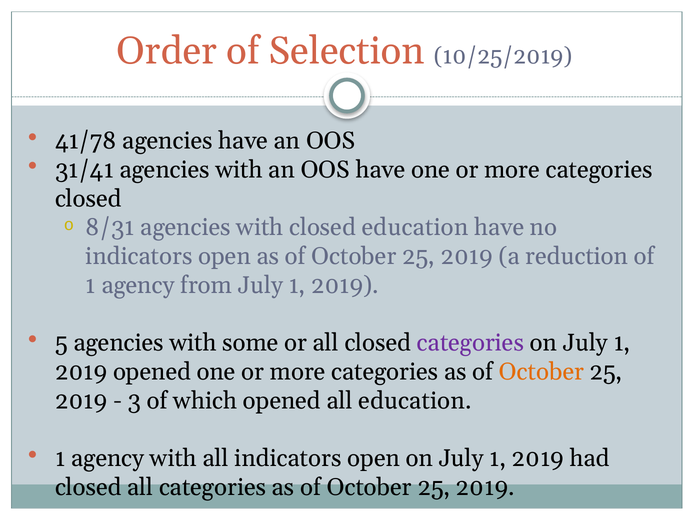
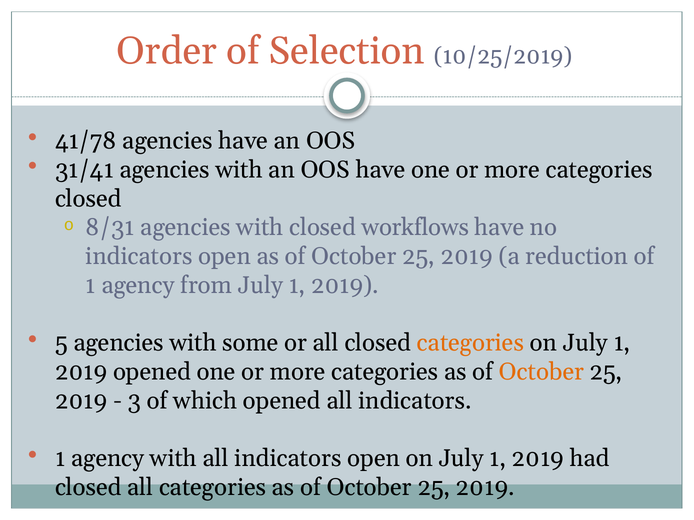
closed education: education -> workflows (415, 228)
categories colour: purple -> orange (471, 343)
opened all education: education -> indicators (415, 401)
